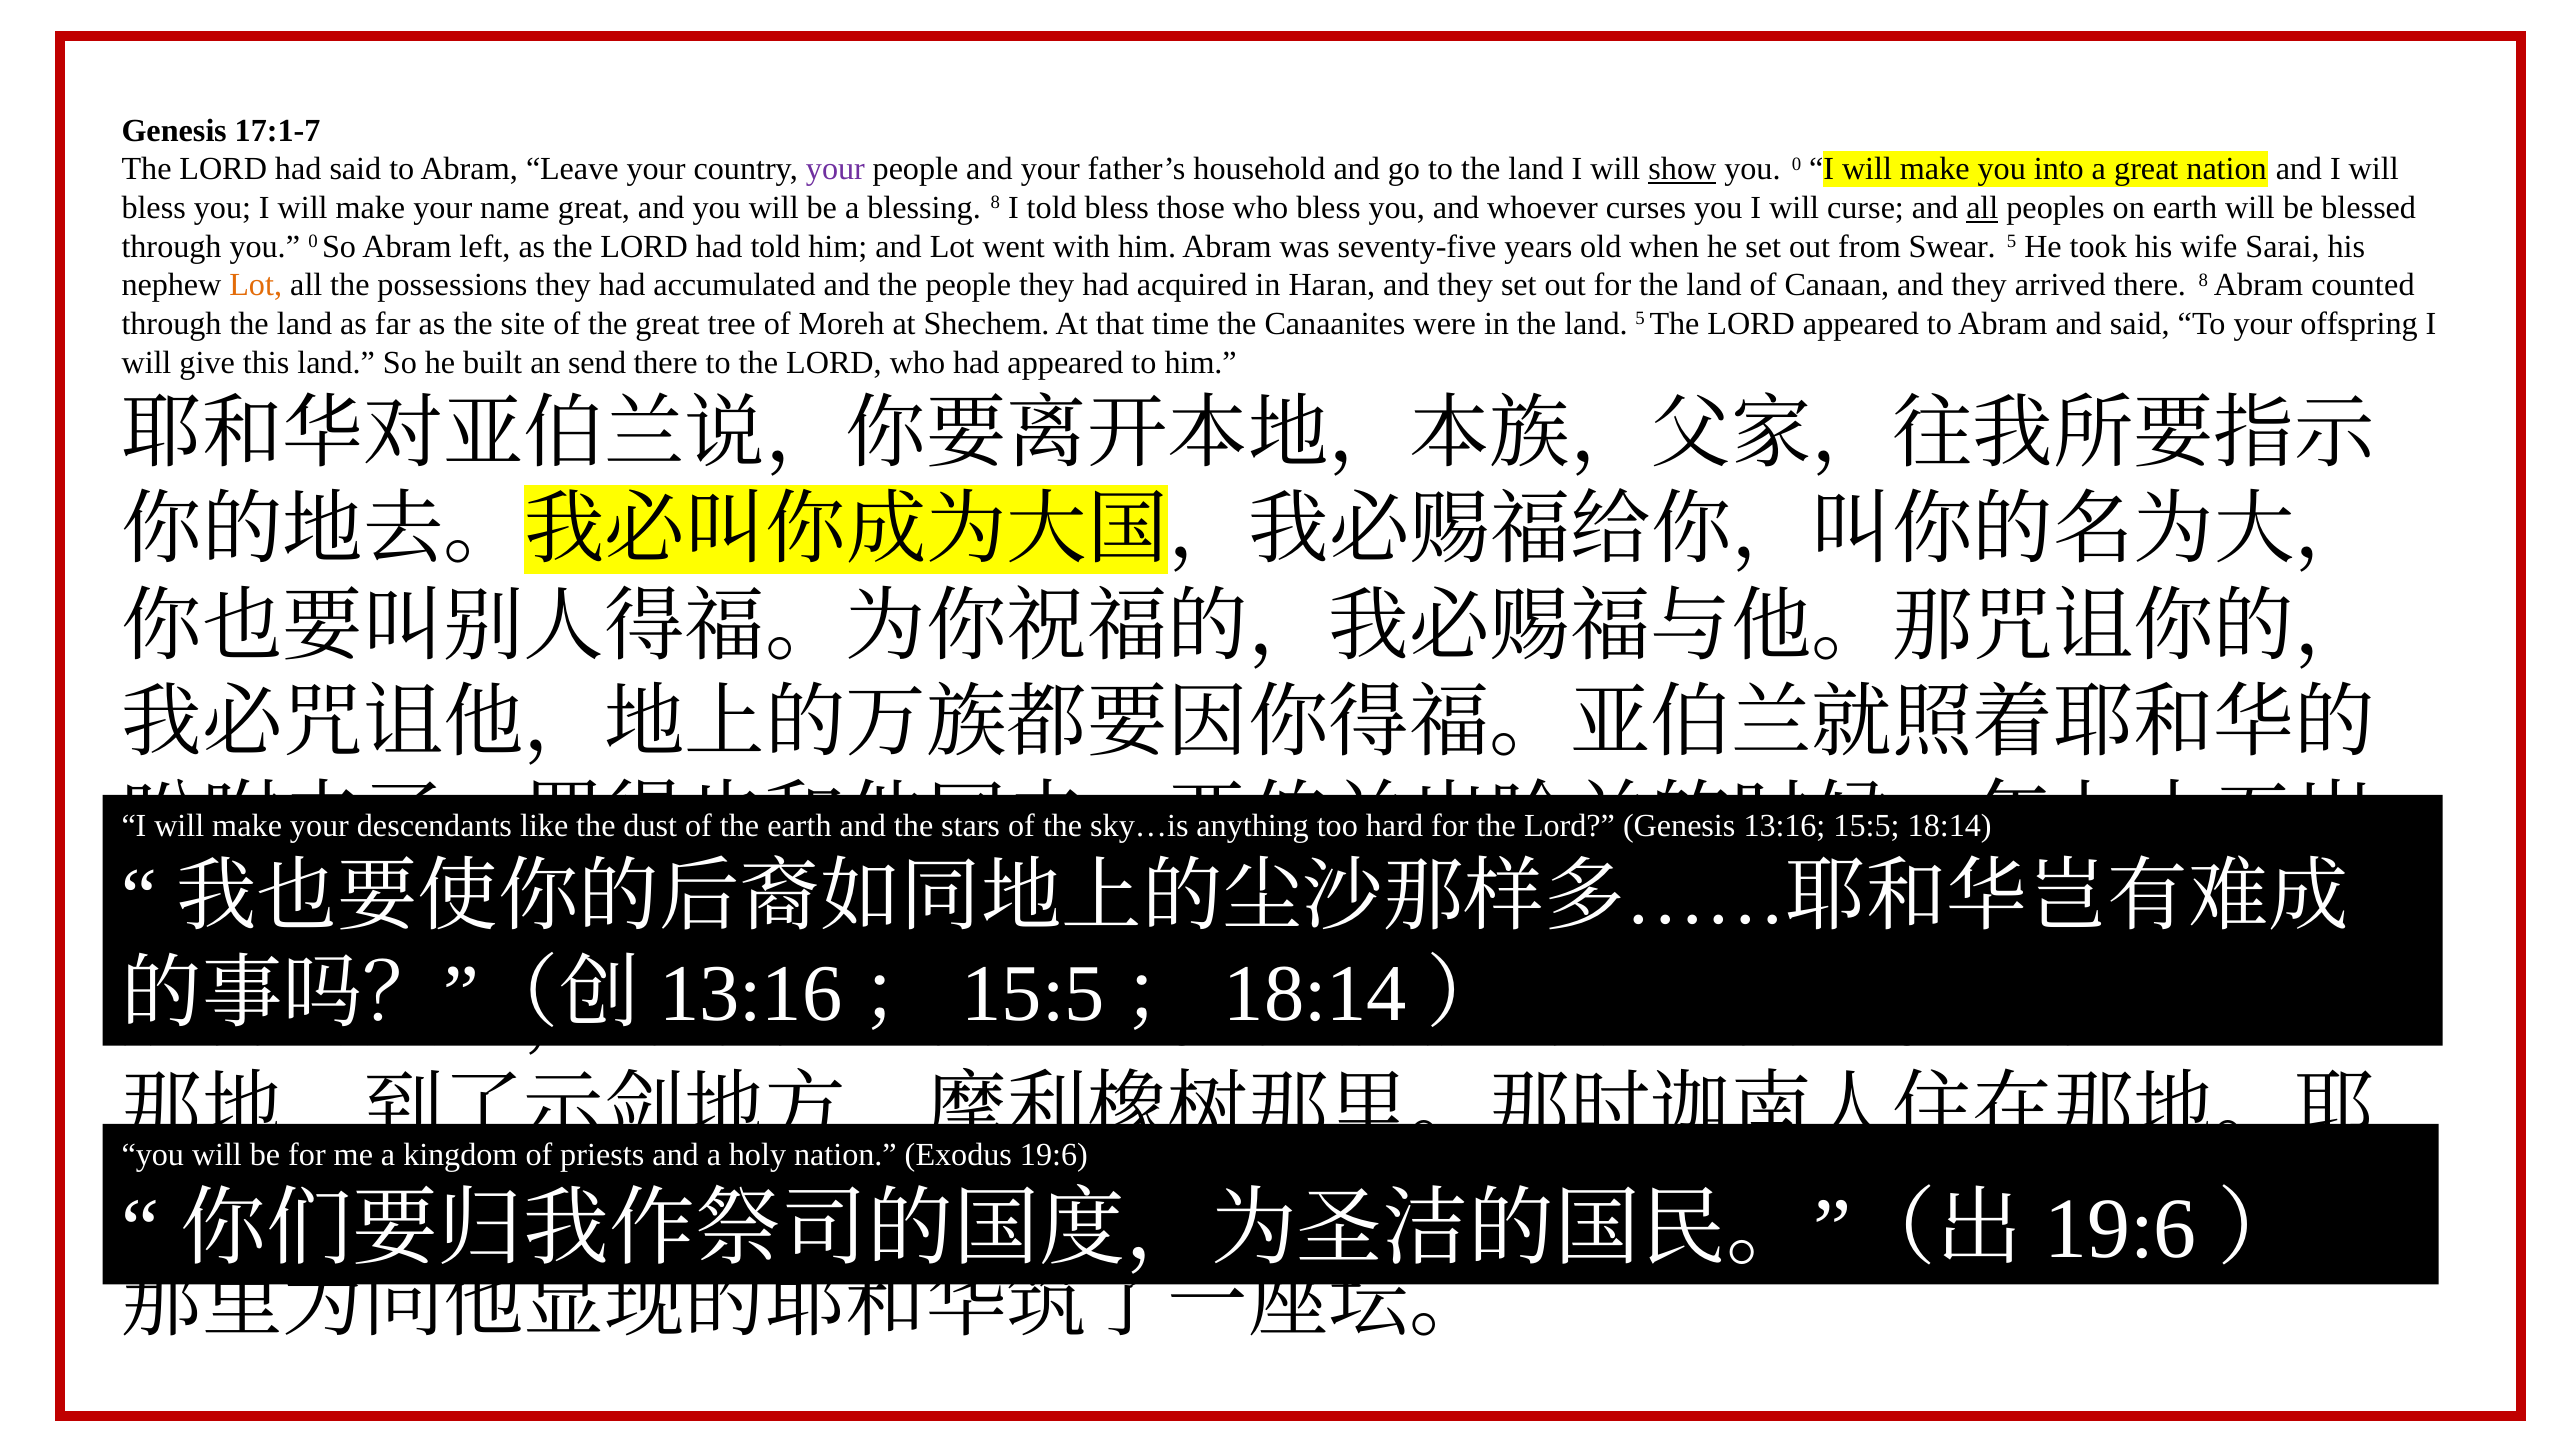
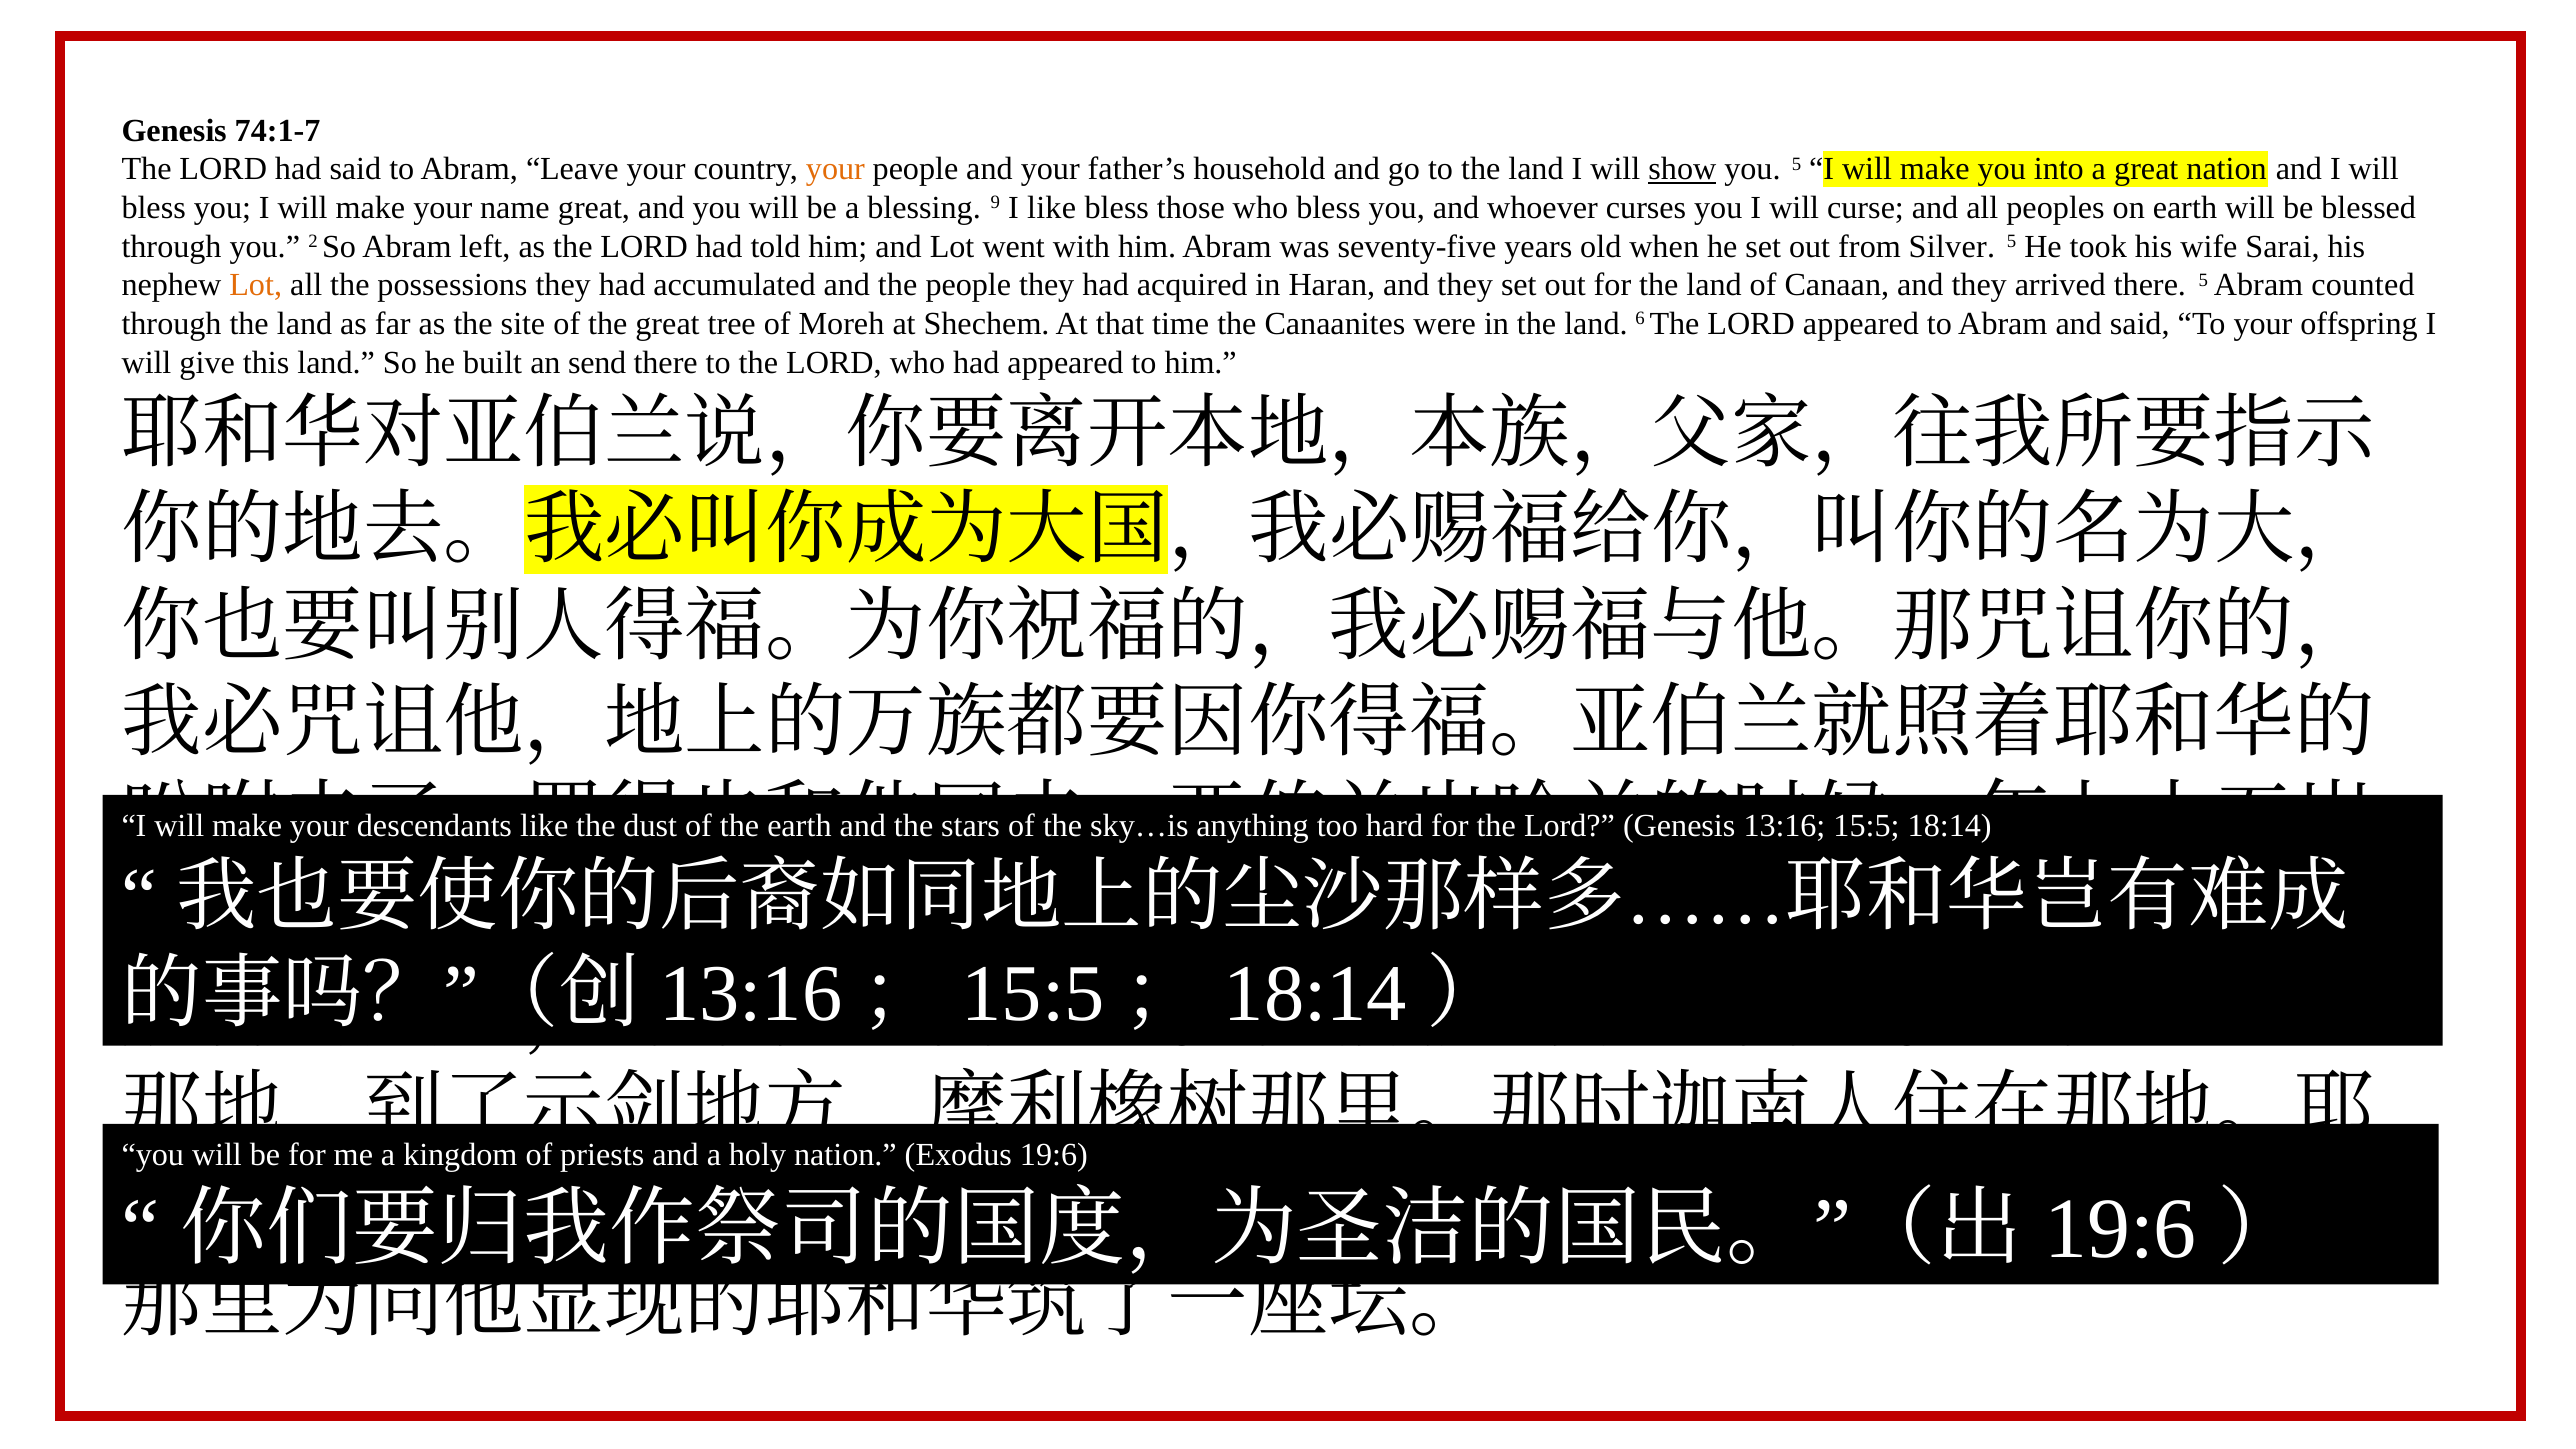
17:1-7: 17:1-7 -> 74:1-7 (278, 131)
your colour: purple -> orange (835, 169)
0: 0 -> 5 (1796, 164)
blessing 8: 8 -> 9 (995, 203)
I told: told -> like (1052, 208)
all underline: present -> none (1982, 208)
through you 0: 0 -> 2 (313, 241)
Swear: Swear -> Silver (1952, 247)
there 8: 8 -> 5 (2203, 280)
land 5: 5 -> 6 (1640, 319)
